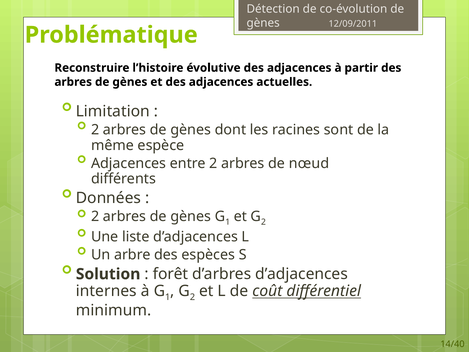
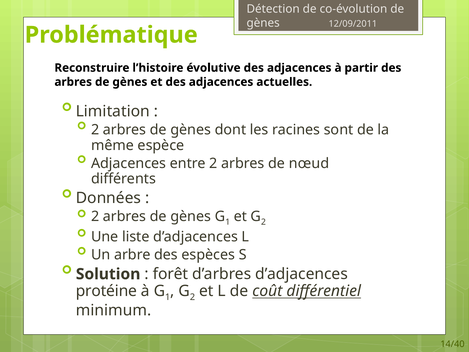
internes: internes -> protéine (106, 291)
